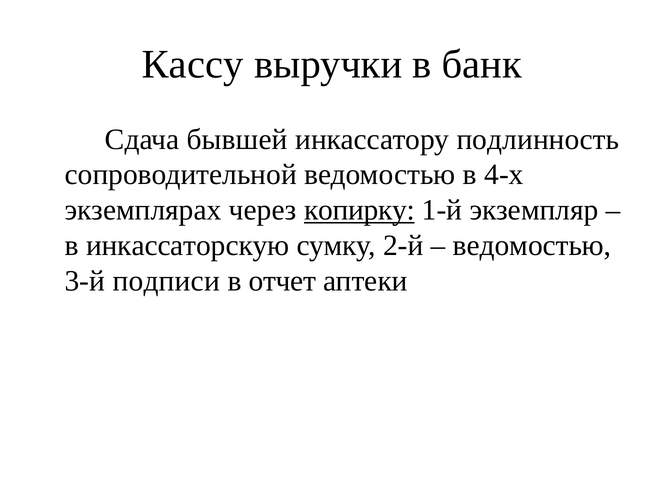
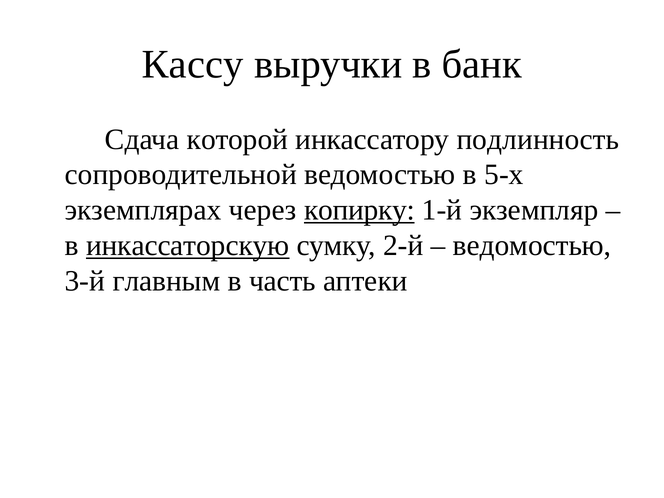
бывшей: бывшей -> которой (237, 139)
4-х: 4-х -> 5-х (504, 175)
инкассаторскую underline: none -> present (188, 246)
подписи: подписи -> главным (166, 281)
отчет: отчет -> часть (282, 281)
